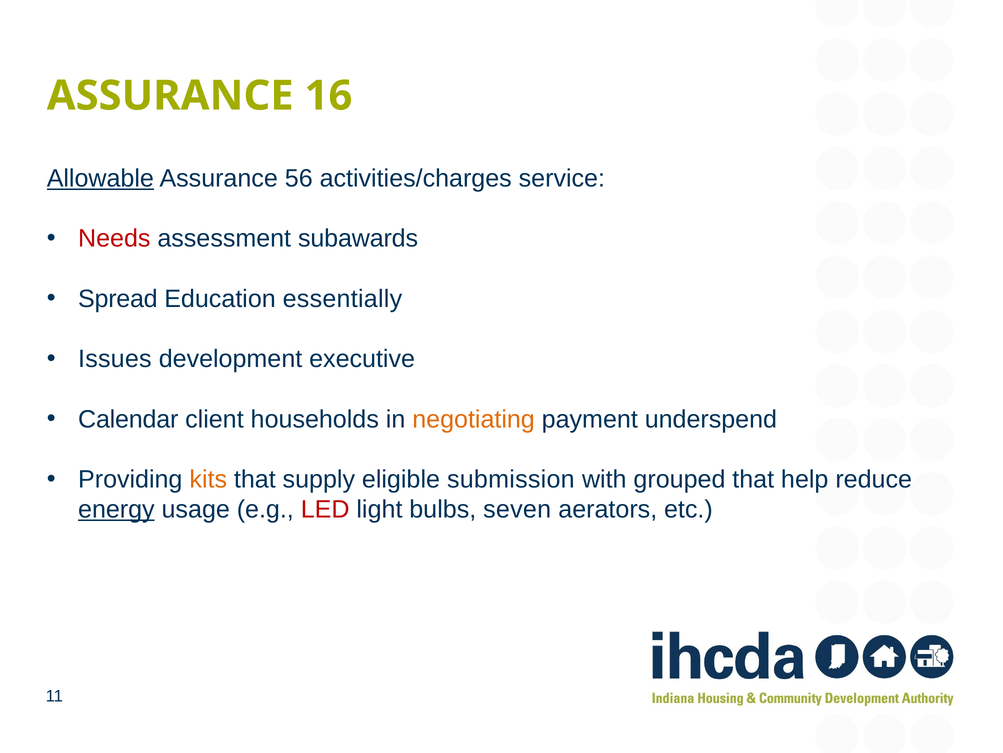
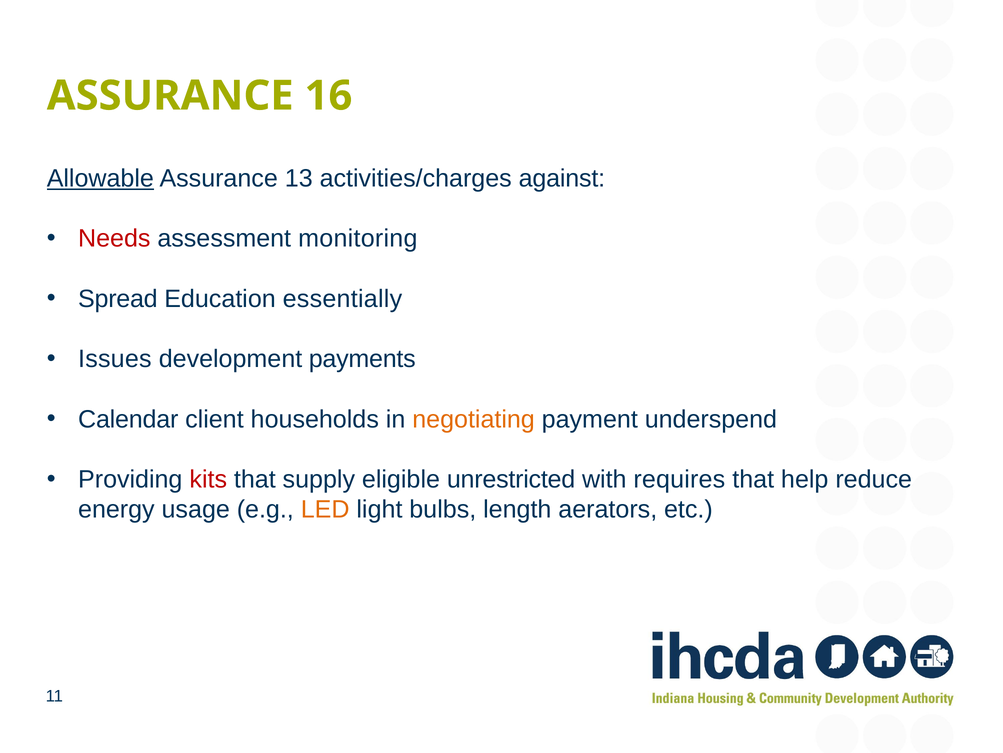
56: 56 -> 13 (299, 178)
service: service -> against (562, 178)
subawards: subawards -> monitoring (358, 238)
executive: executive -> payments (362, 359)
kits colour: orange -> red (208, 479)
submission: submission -> unrestricted (511, 479)
grouped: grouped -> requires (679, 479)
energy underline: present -> none (116, 509)
LED colour: red -> orange (325, 509)
seven: seven -> length (517, 509)
